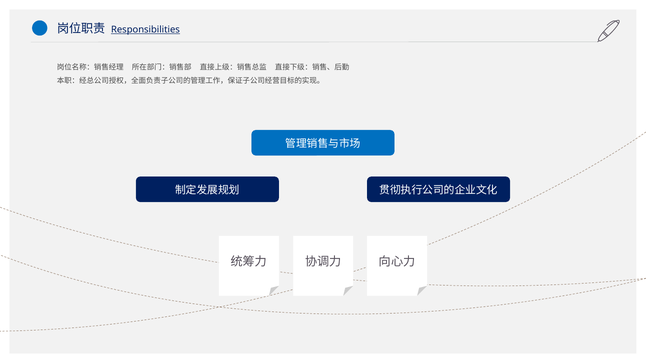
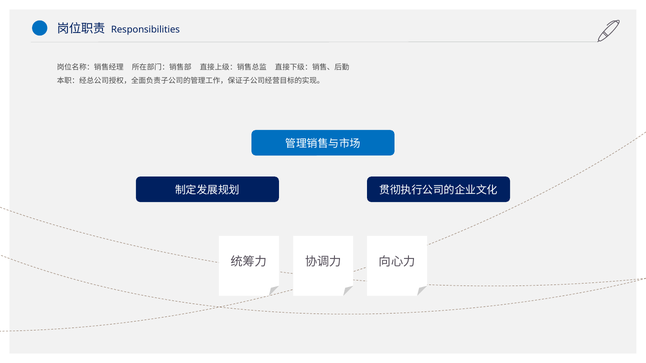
Responsibilities underline: present -> none (145, 30)
